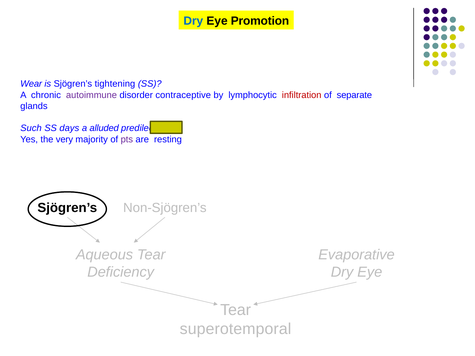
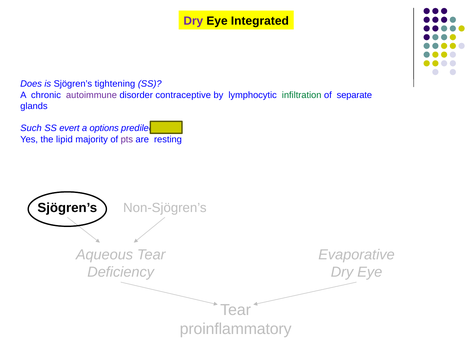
Dry colour: blue -> purple (193, 21)
Promotion: Promotion -> Integrated (260, 21)
Wear: Wear -> Does (31, 84)
infiltration colour: red -> green (302, 95)
days: days -> evert (69, 128)
alluded: alluded -> options (104, 128)
very: very -> lipid (64, 139)
superotemporal: superotemporal -> proinflammatory (236, 329)
